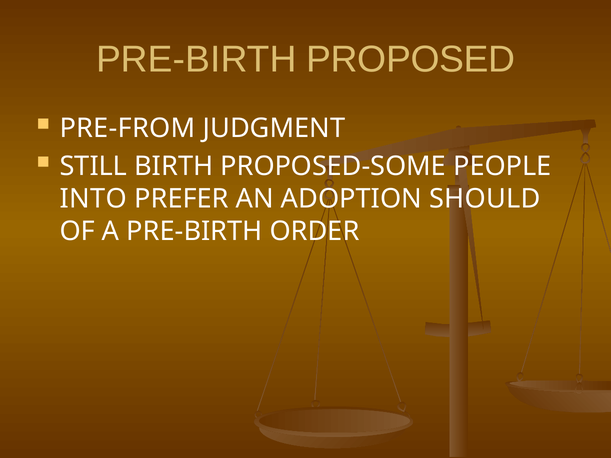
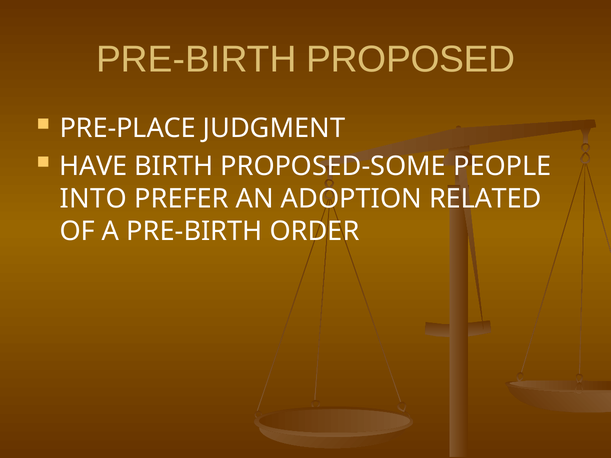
PRE-FROM: PRE-FROM -> PRE-PLACE (128, 128)
STILL: STILL -> HAVE (94, 166)
SHOULD: SHOULD -> RELATED (485, 199)
